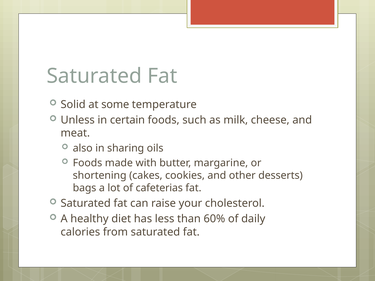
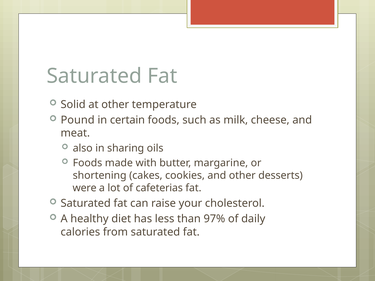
at some: some -> other (115, 105)
Unless: Unless -> Pound (78, 120)
bags: bags -> were (85, 188)
60%: 60% -> 97% (214, 219)
